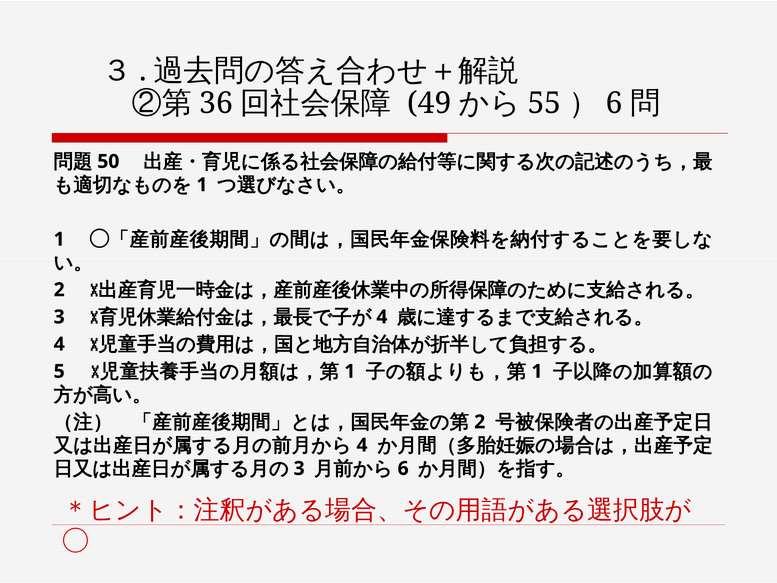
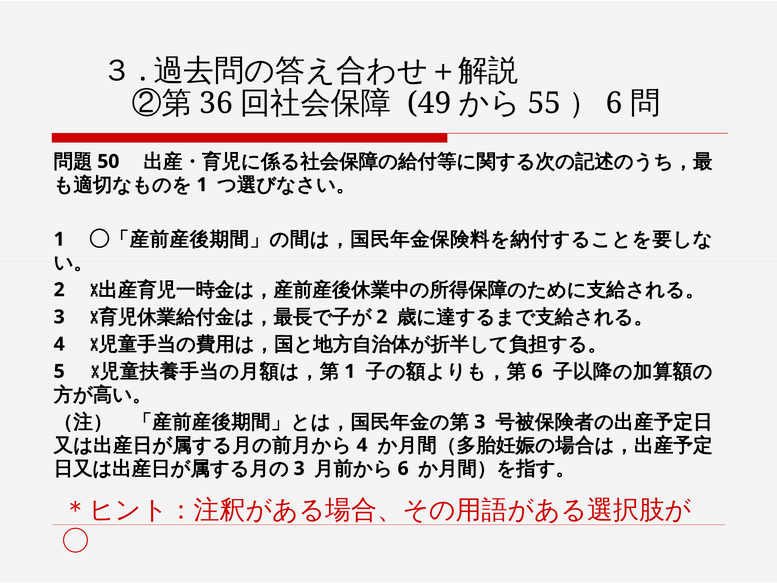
4: 4 -> 2 (382, 317)
1: 1 -> 6 (537, 371)
2: 2 -> 3 (480, 422)
